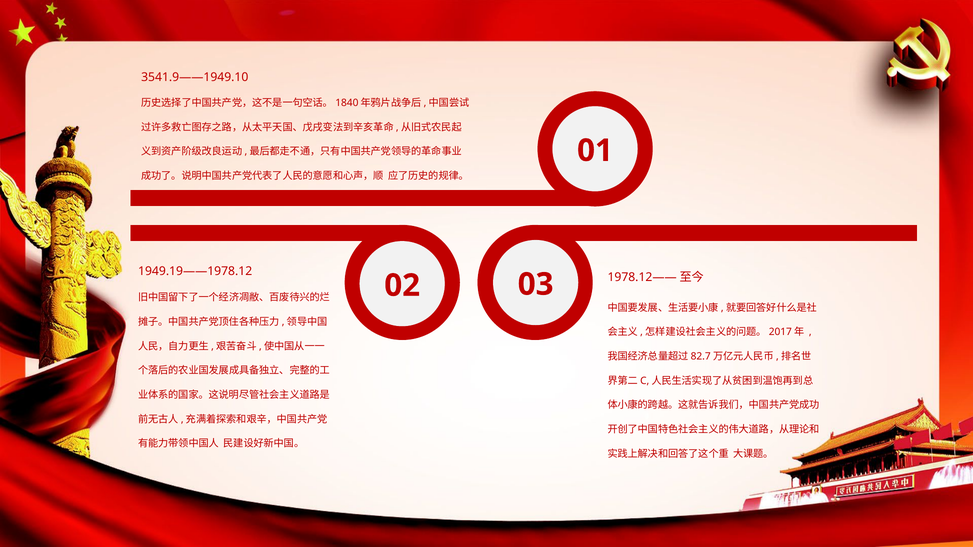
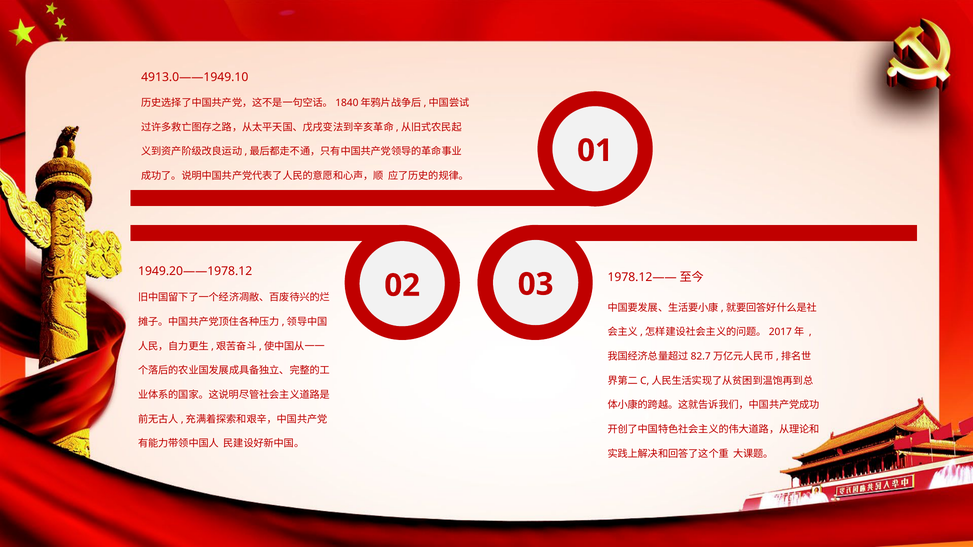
3541.9——1949.10: 3541.9——1949.10 -> 4913.0——1949.10 (195, 77)
1949.19——1978.12: 1949.19——1978.12 -> 1949.20——1978.12 (195, 271)
